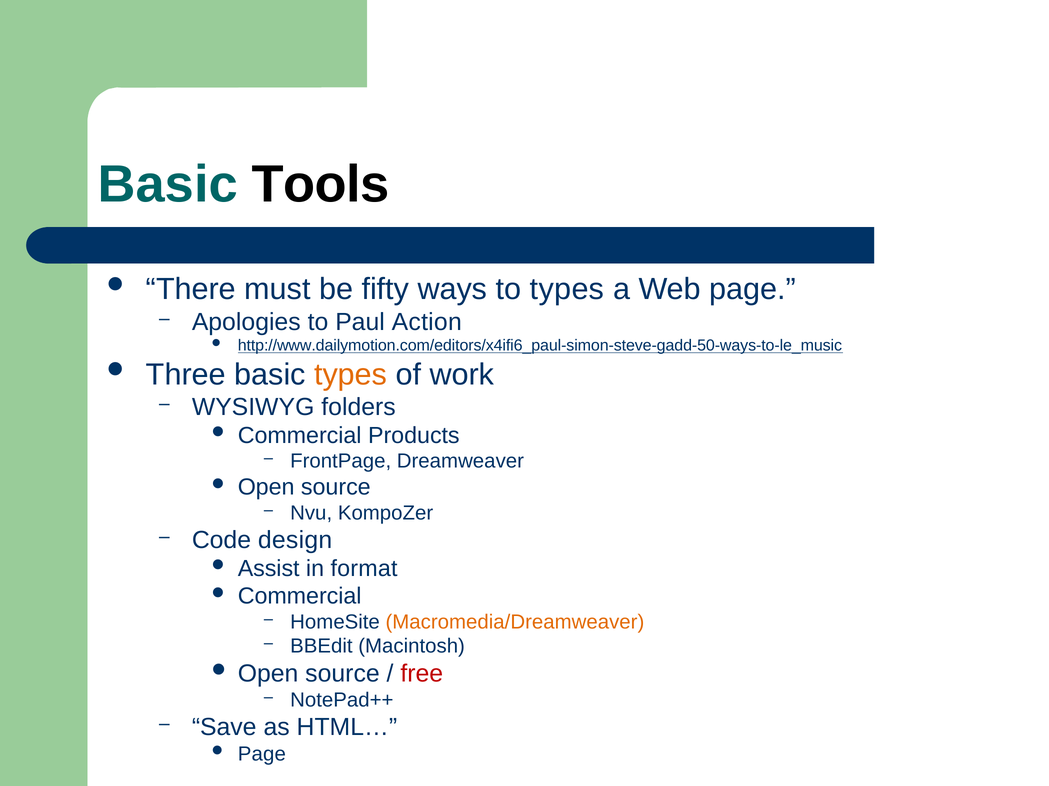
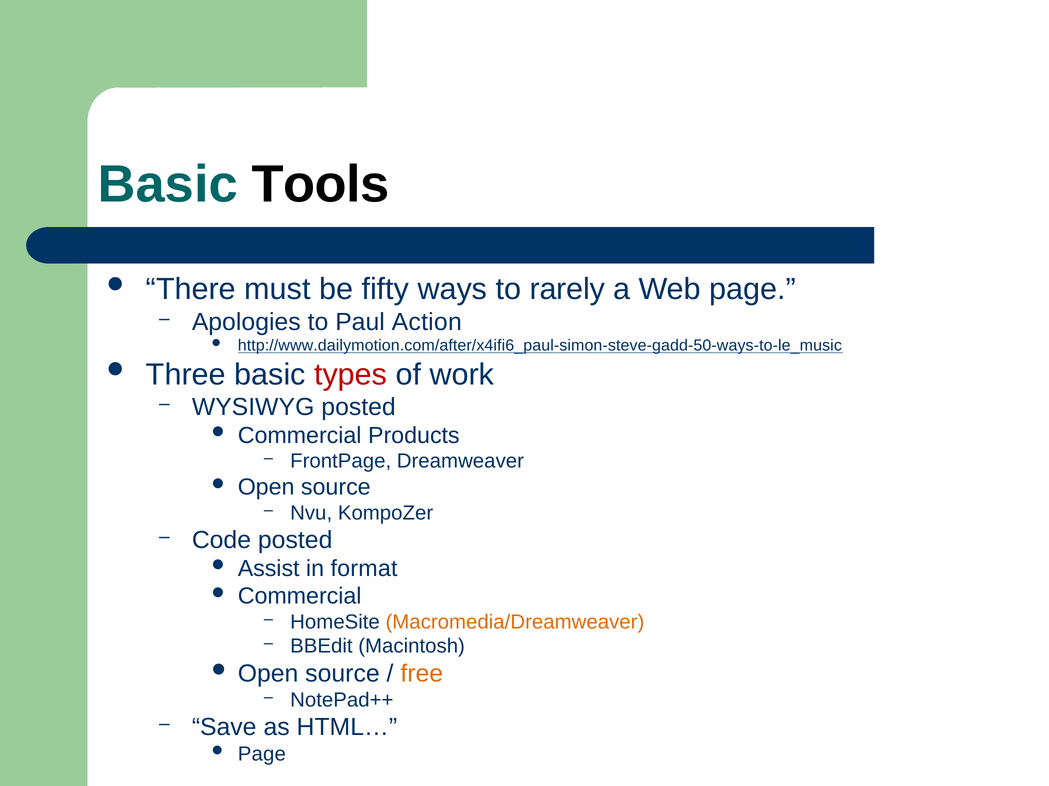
to types: types -> rarely (567, 290)
http://www.dailymotion.com/editors/x4ifi6_paul-simon-steve-gadd-50-ways-to-le_music: http://www.dailymotion.com/editors/x4ifi6_paul-simon-steve-gadd-50-ways-to-le_music -> http://www.dailymotion.com/after/x4ifi6_paul-simon-steve-gadd-50-ways-to-le_music (540, 346)
types colour: orange -> red (351, 375)
WYSIWYG folders: folders -> posted (359, 407)
Code design: design -> posted (295, 541)
free colour: red -> orange (422, 674)
